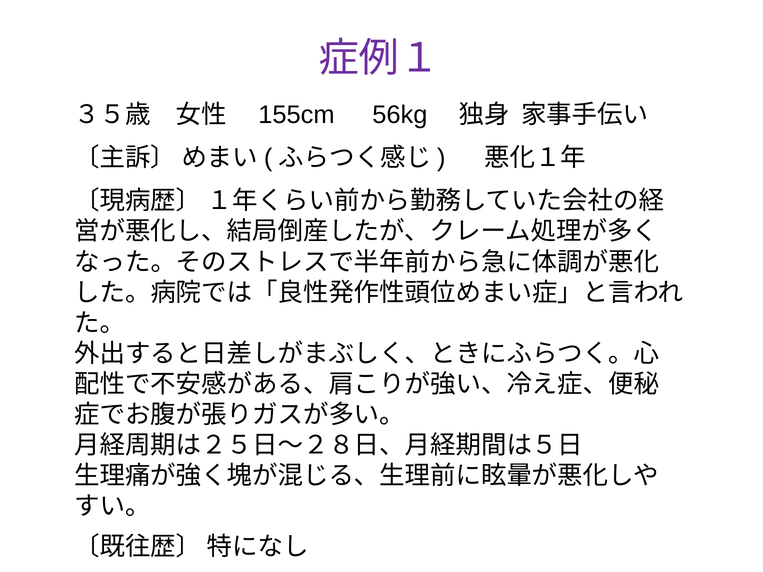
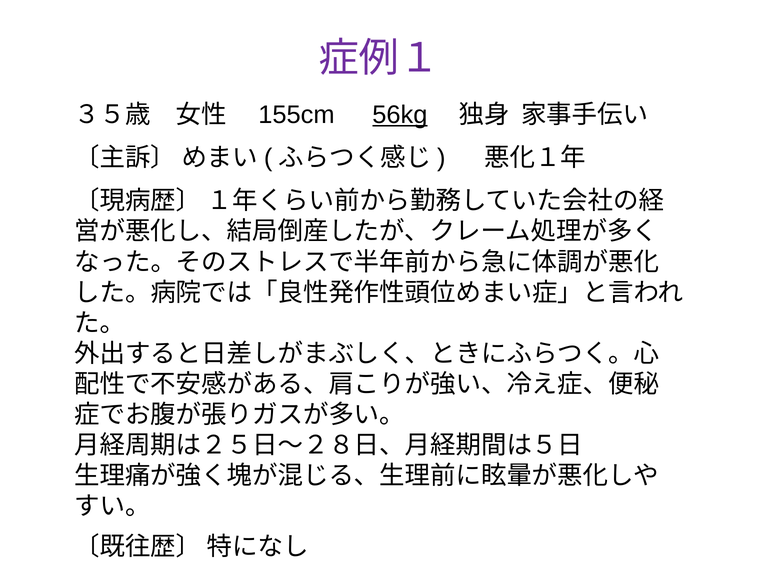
56kg underline: none -> present (400, 115)
